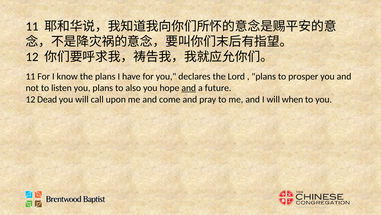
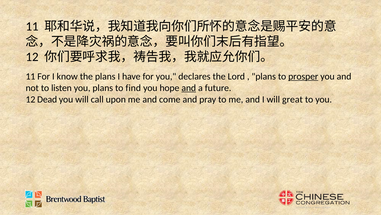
prosper underline: none -> present (303, 76)
also: also -> find (133, 88)
when: when -> great (292, 99)
